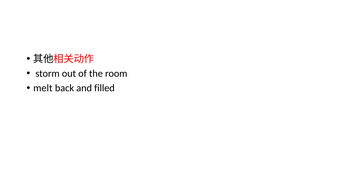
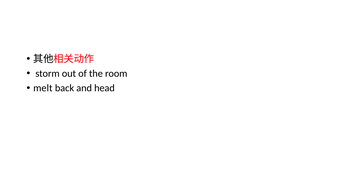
filled: filled -> head (104, 88)
